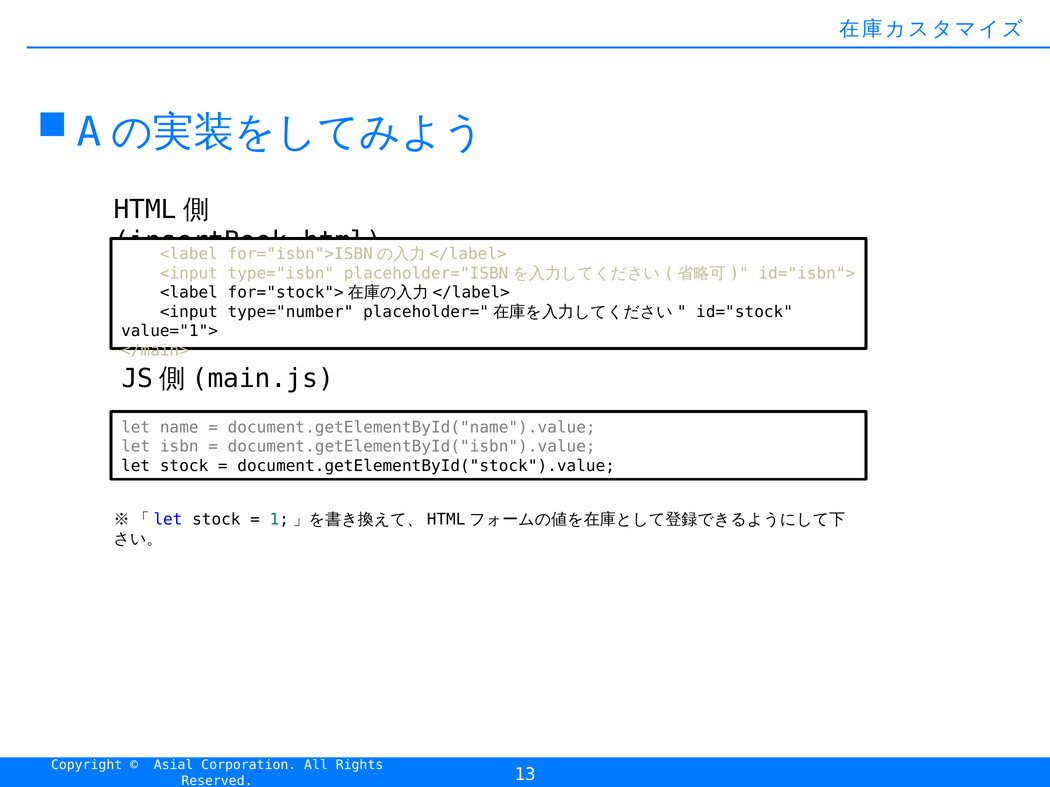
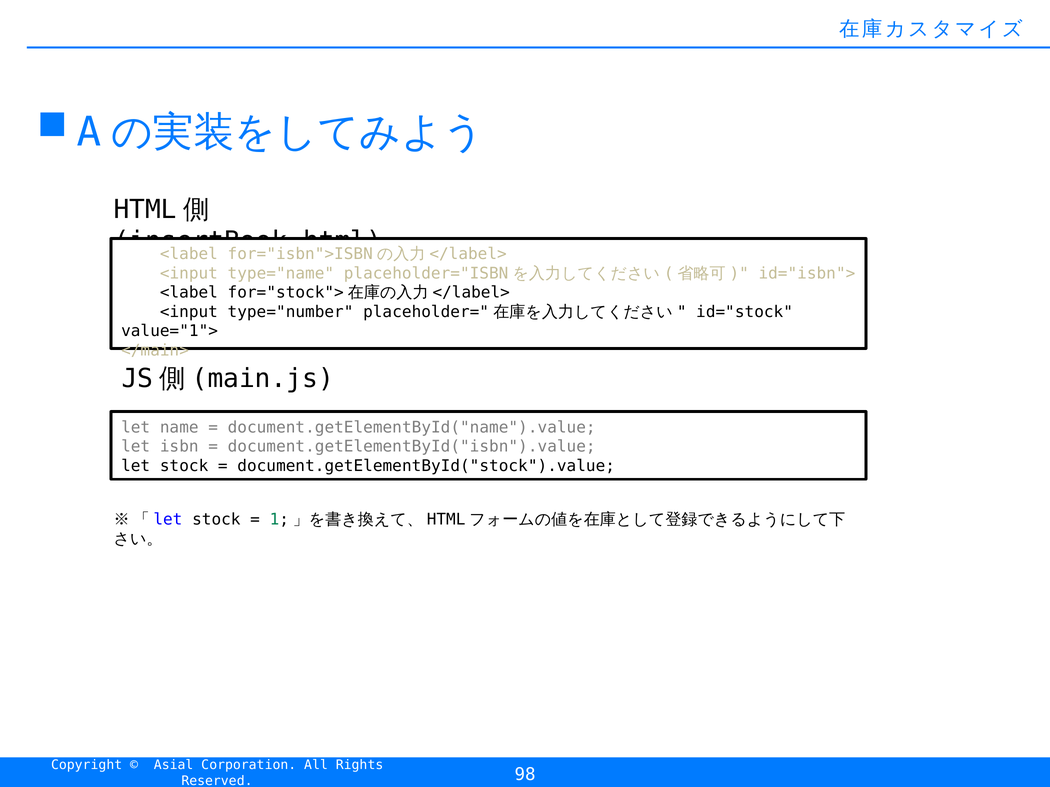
type="isbn: type="isbn -> type="name (281, 274)
13: 13 -> 98 (525, 775)
